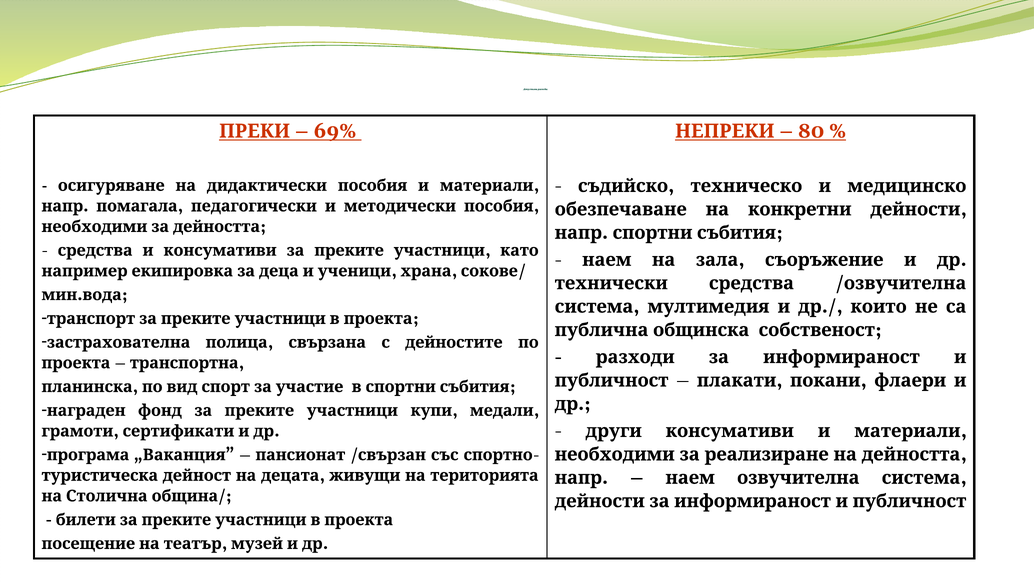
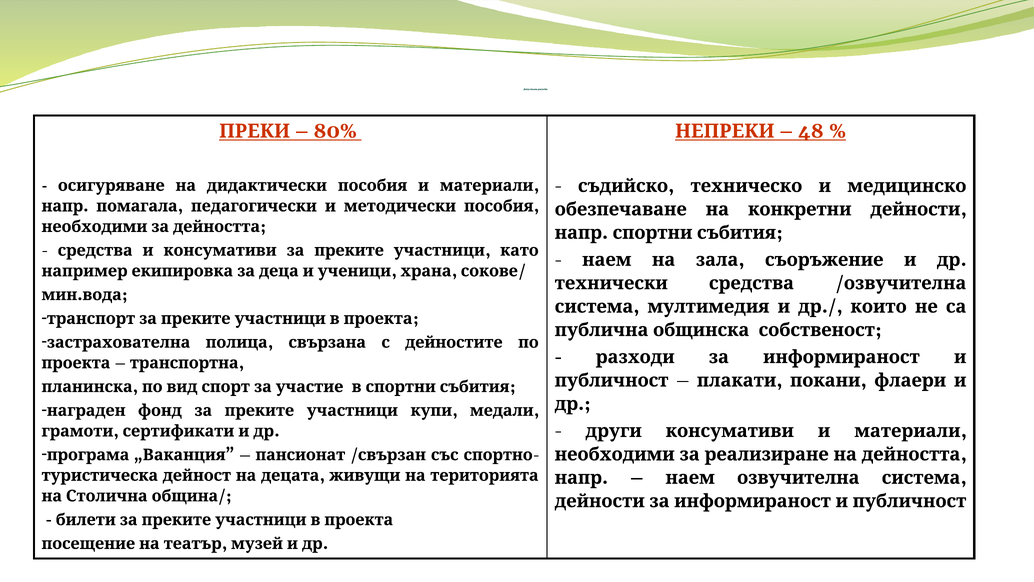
69%: 69% -> 80% (335, 131)
80: 80 -> 48 (811, 131)
